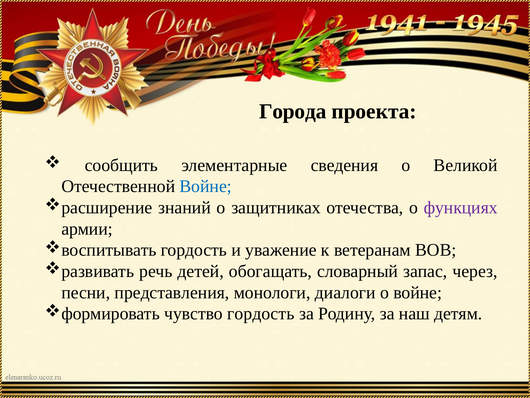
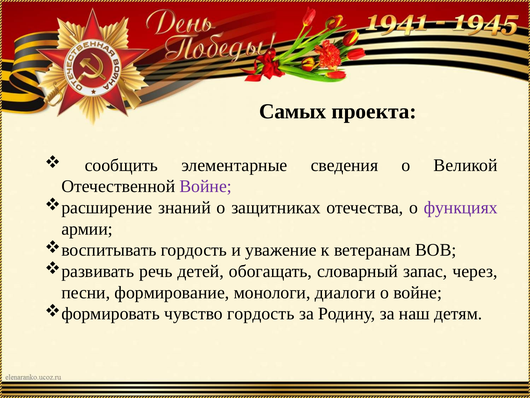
Города: Города -> Самых (293, 111)
Войне colour: blue -> purple (206, 186)
представления: представления -> формирование (172, 292)
